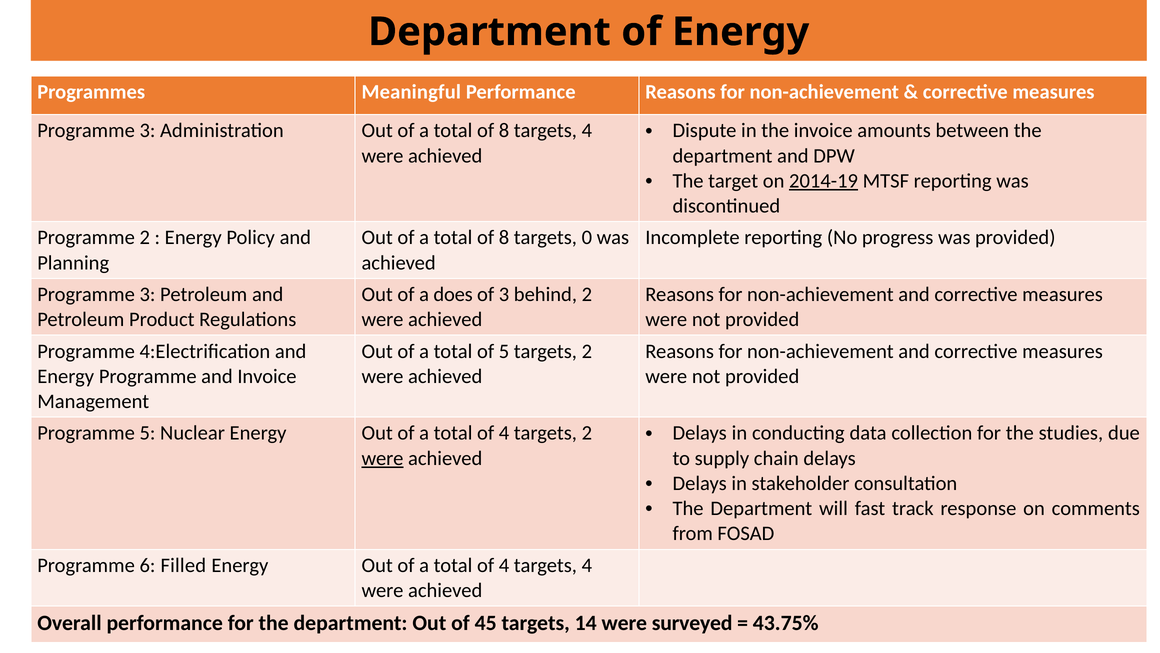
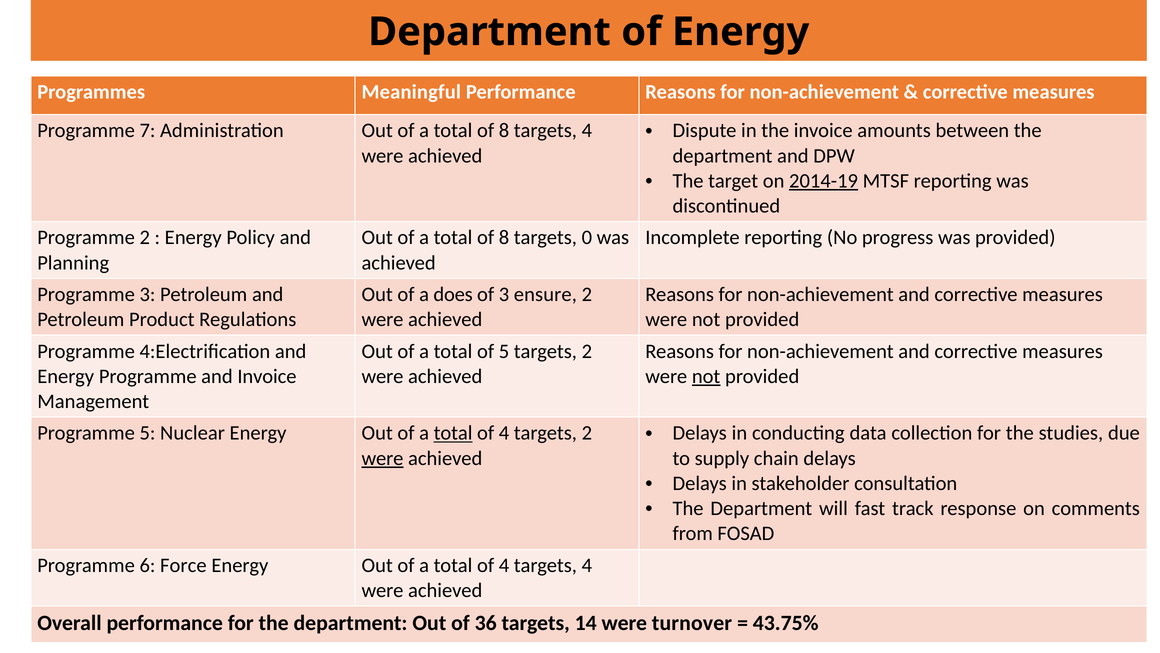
3: 3 -> 7 (148, 131)
behind: behind -> ensure (545, 294)
not underline: none -> present (706, 376)
total underline: none -> present (453, 433)
Filled: Filled -> Force (183, 565)
45: 45 -> 36 (486, 622)
surveyed: surveyed -> turnover (692, 622)
